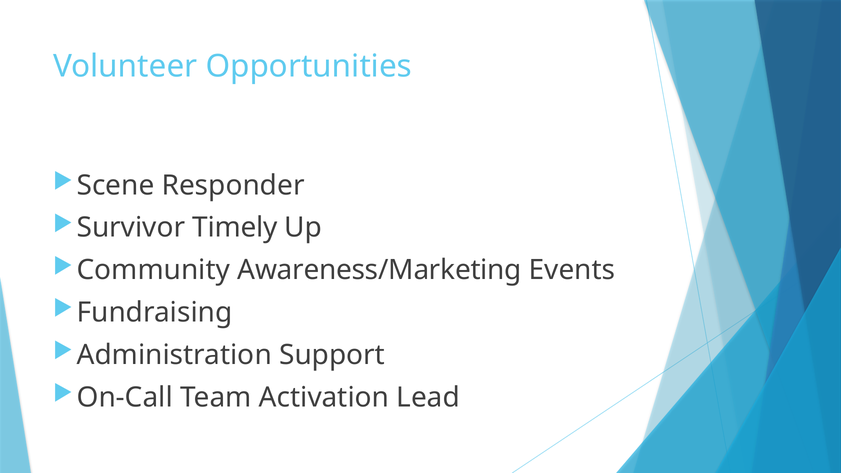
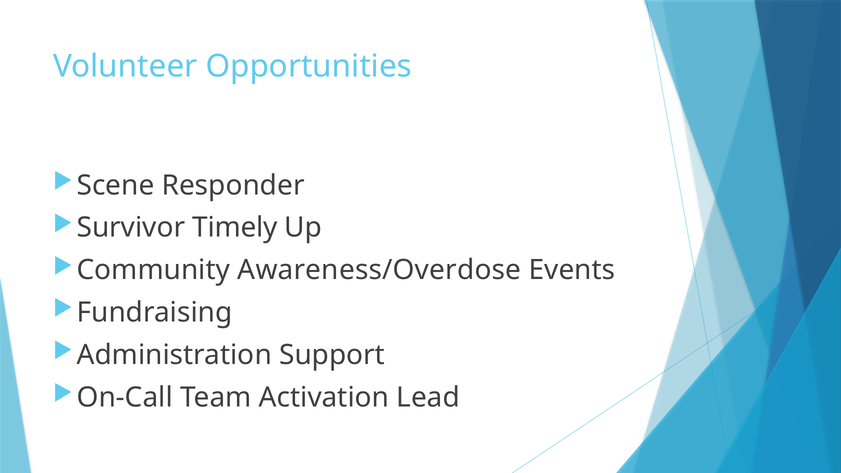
Awareness/Marketing: Awareness/Marketing -> Awareness/Overdose (379, 270)
